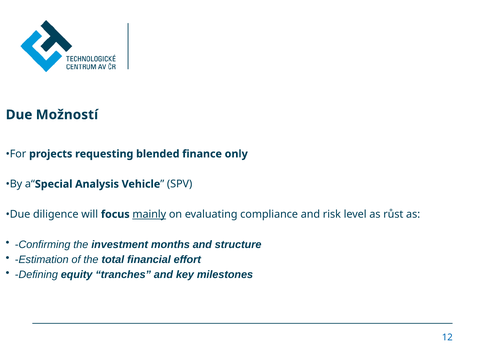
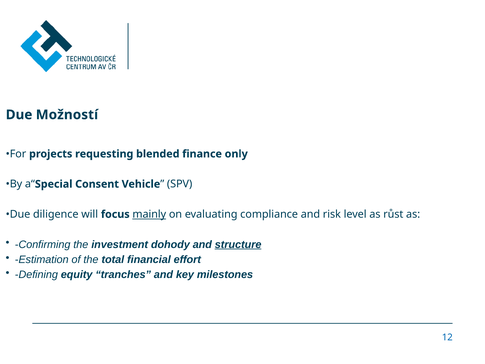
Analysis: Analysis -> Consent (97, 184)
months: months -> dohody (170, 244)
structure underline: none -> present (238, 244)
